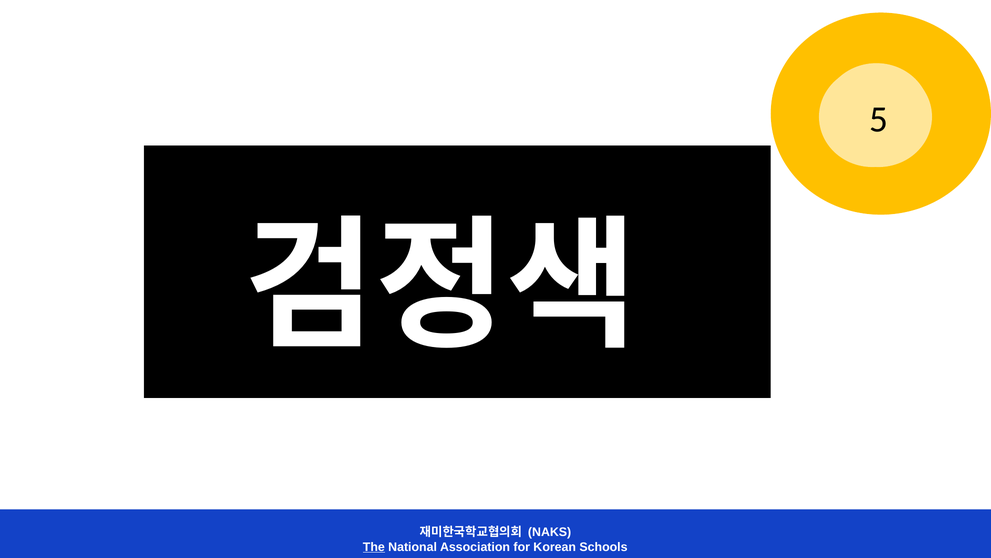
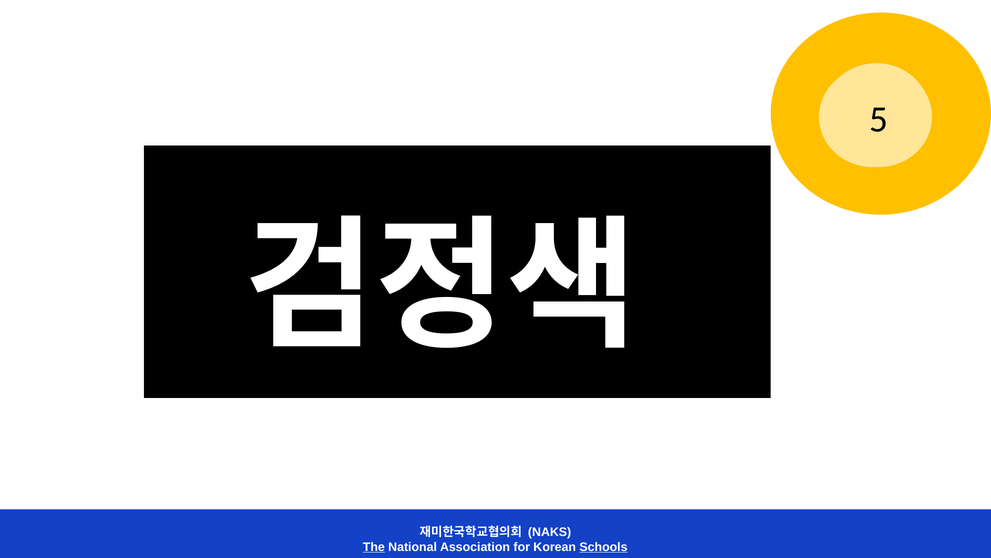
Schools underline: none -> present (604, 546)
